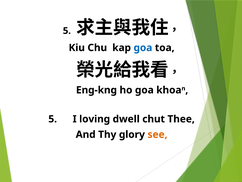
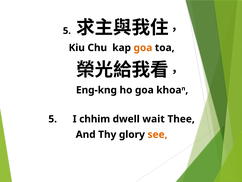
goa colour: blue -> orange (143, 48)
loving: loving -> chhim (95, 119)
chut: chut -> wait (154, 119)
